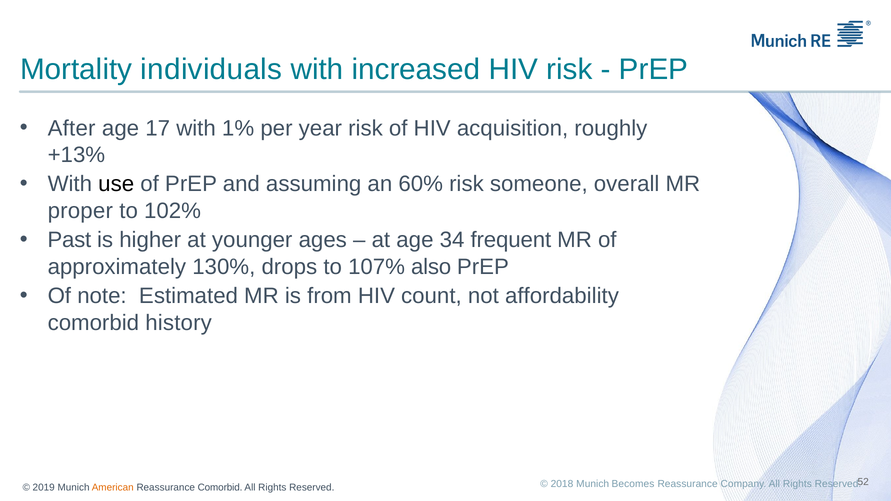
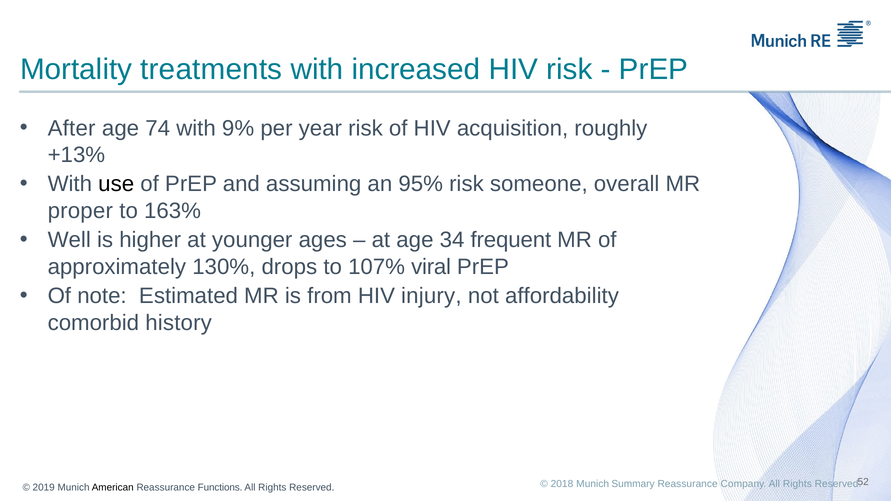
individuals: individuals -> treatments (211, 70)
17: 17 -> 74 (158, 128)
1%: 1% -> 9% (238, 128)
60%: 60% -> 95% (421, 184)
102%: 102% -> 163% (173, 211)
Past: Past -> Well (69, 240)
also: also -> viral (431, 267)
count: count -> injury (431, 296)
Becomes: Becomes -> Summary (633, 484)
American colour: orange -> black (113, 488)
Reassurance Comorbid: Comorbid -> Functions (220, 488)
